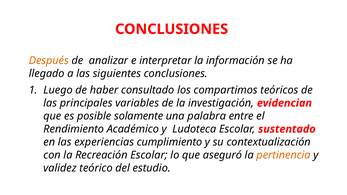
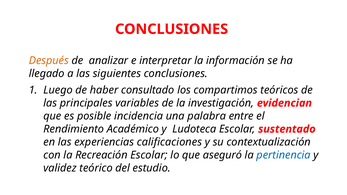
solamente: solamente -> incidencia (139, 116)
cumplimiento: cumplimiento -> calificaciones (169, 142)
pertinencia colour: orange -> blue (284, 155)
